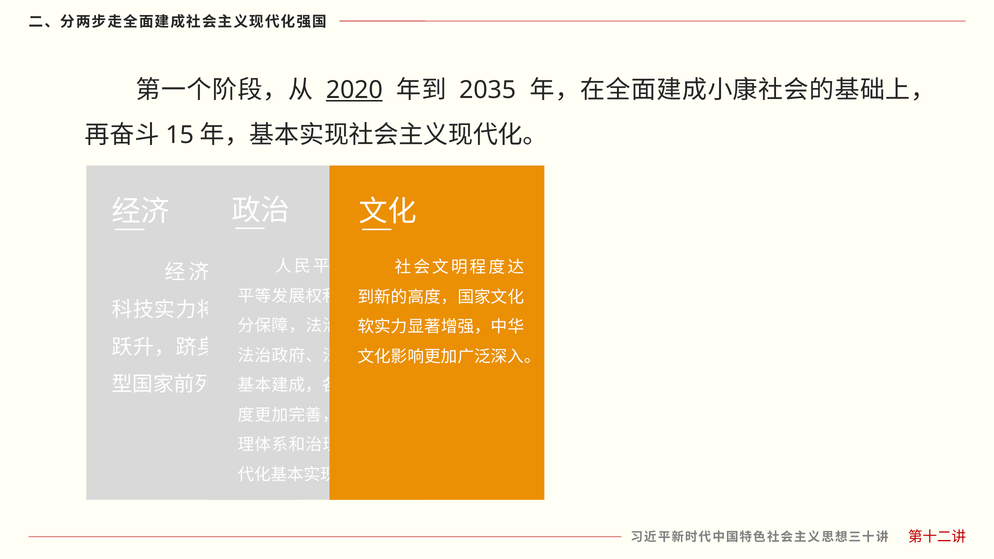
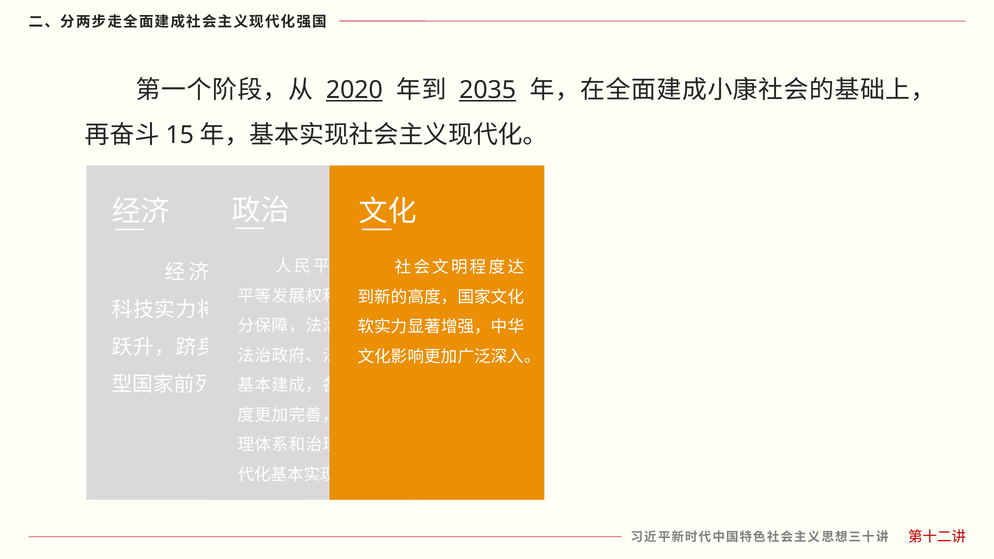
2035 underline: none -> present (488, 90)
